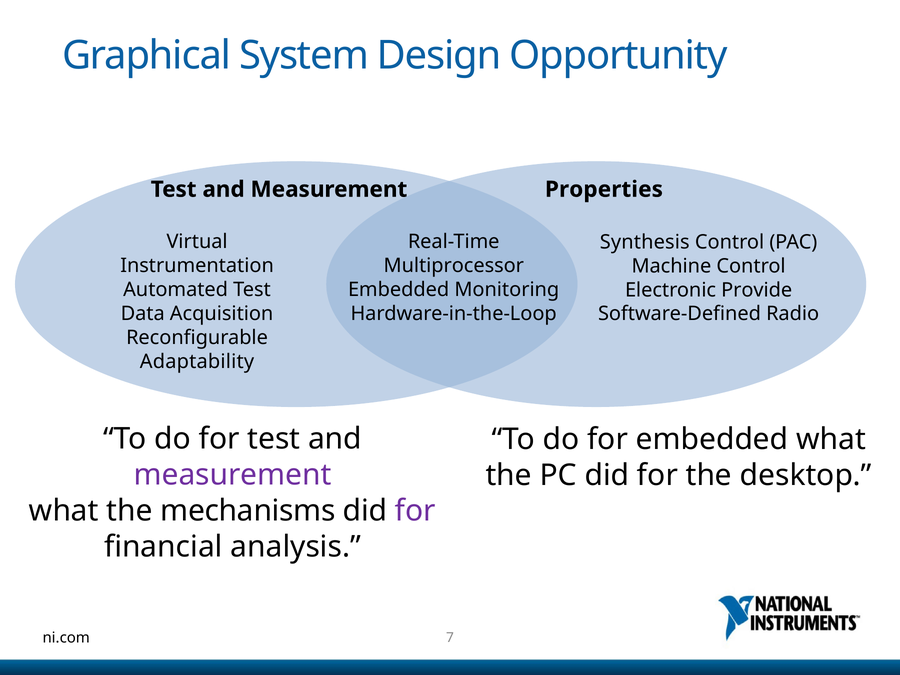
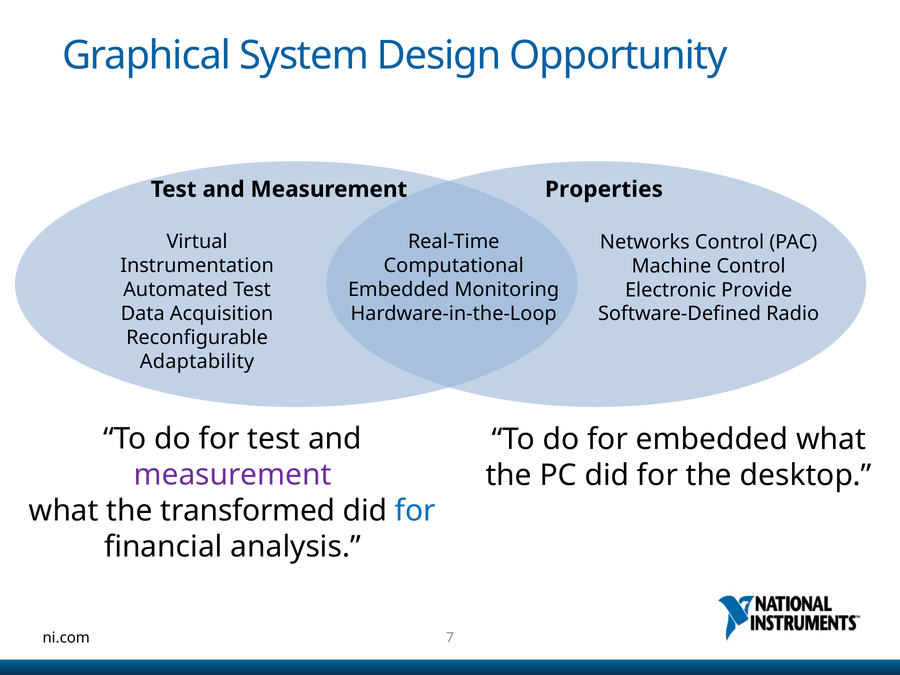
Synthesis: Synthesis -> Networks (645, 242)
Multiprocessor: Multiprocessor -> Computational (454, 266)
mechanisms: mechanisms -> transformed (248, 511)
for colour: purple -> blue (415, 511)
